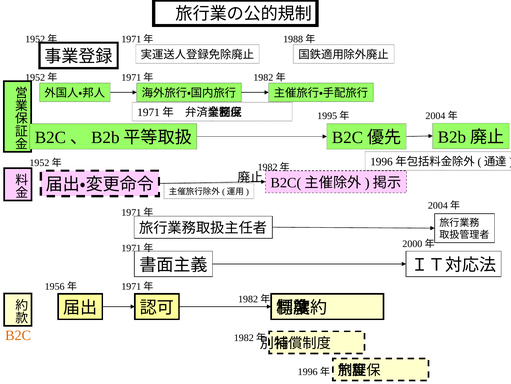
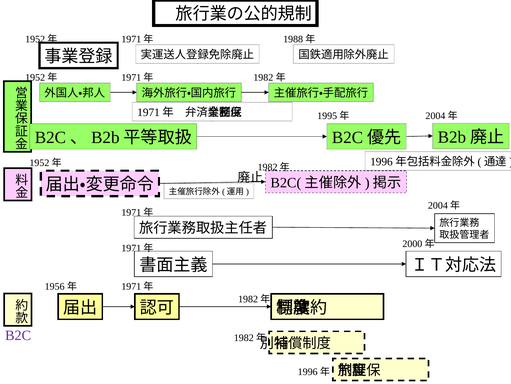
B2C colour: orange -> purple (18, 335)
